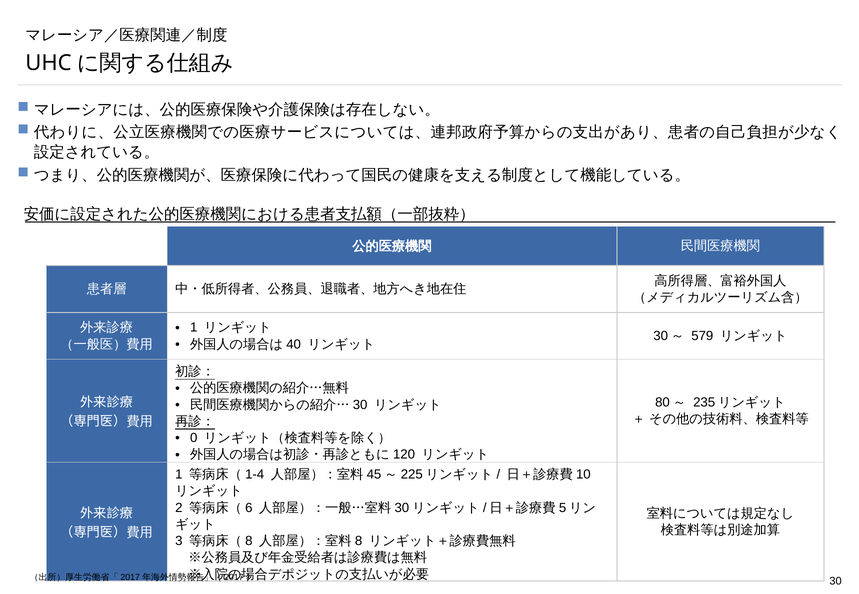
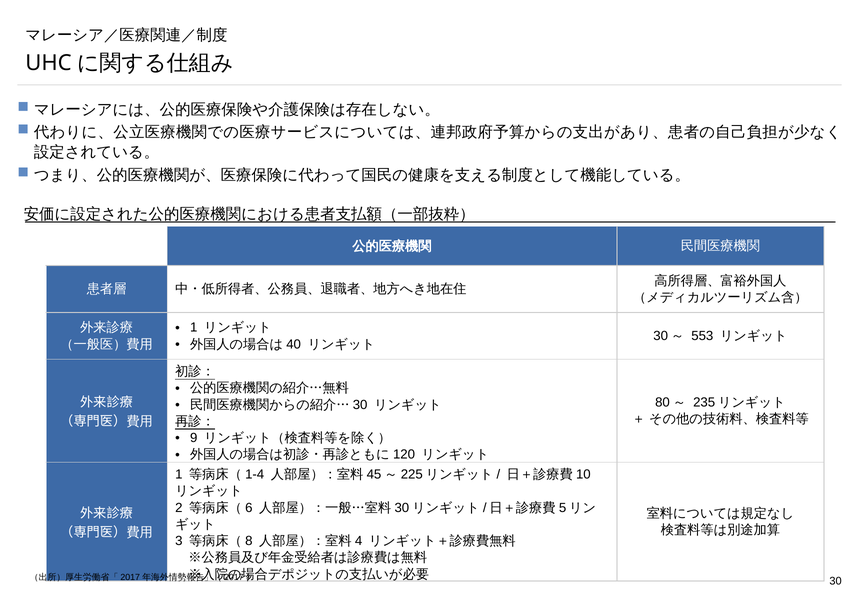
579: 579 -> 553 (702, 336)
0: 0 -> 9 (194, 438)
8: 8 -> 4 (359, 542)
